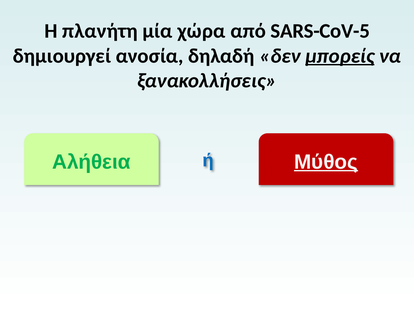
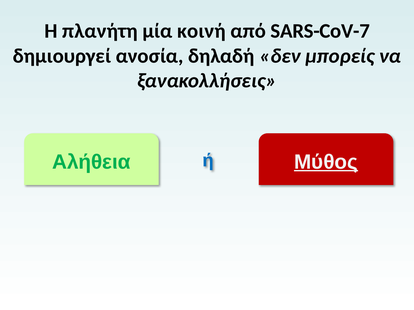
χώρα: χώρα -> κοινή (201, 31)
SARS-CoV-5: SARS-CoV-5 -> SARS-CoV-7 (320, 31)
μπορείς underline: present -> none (340, 56)
